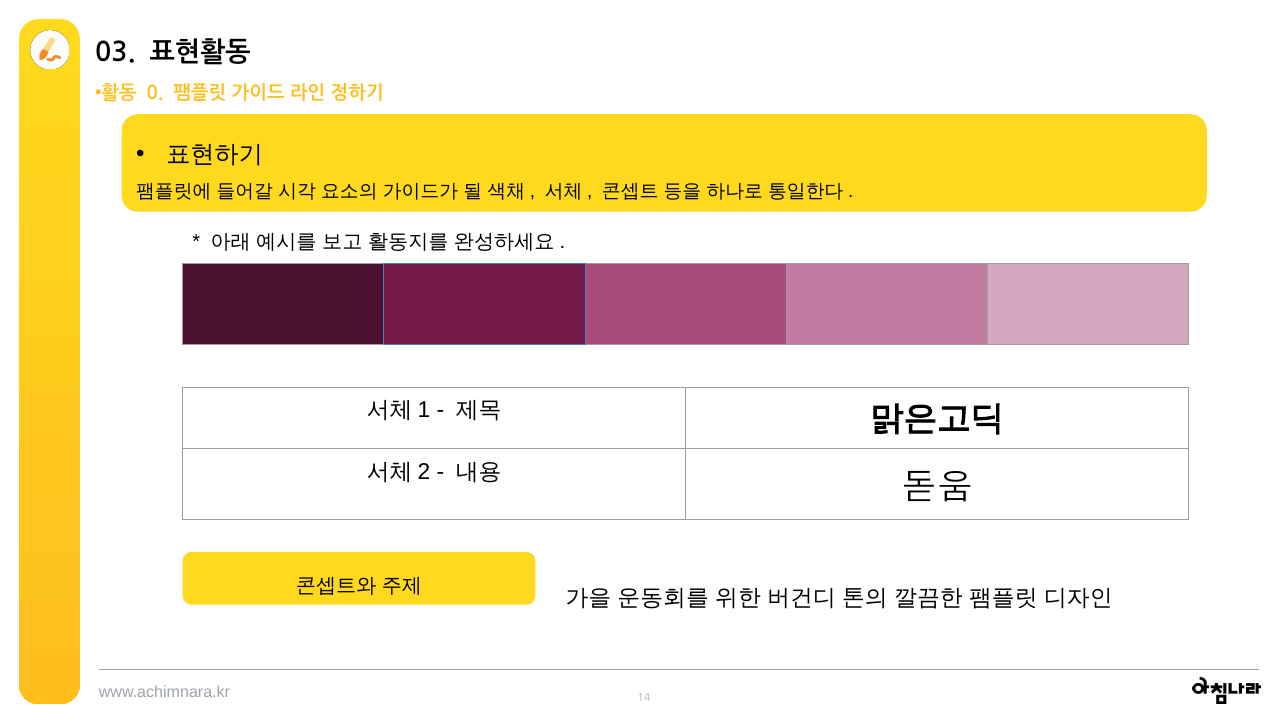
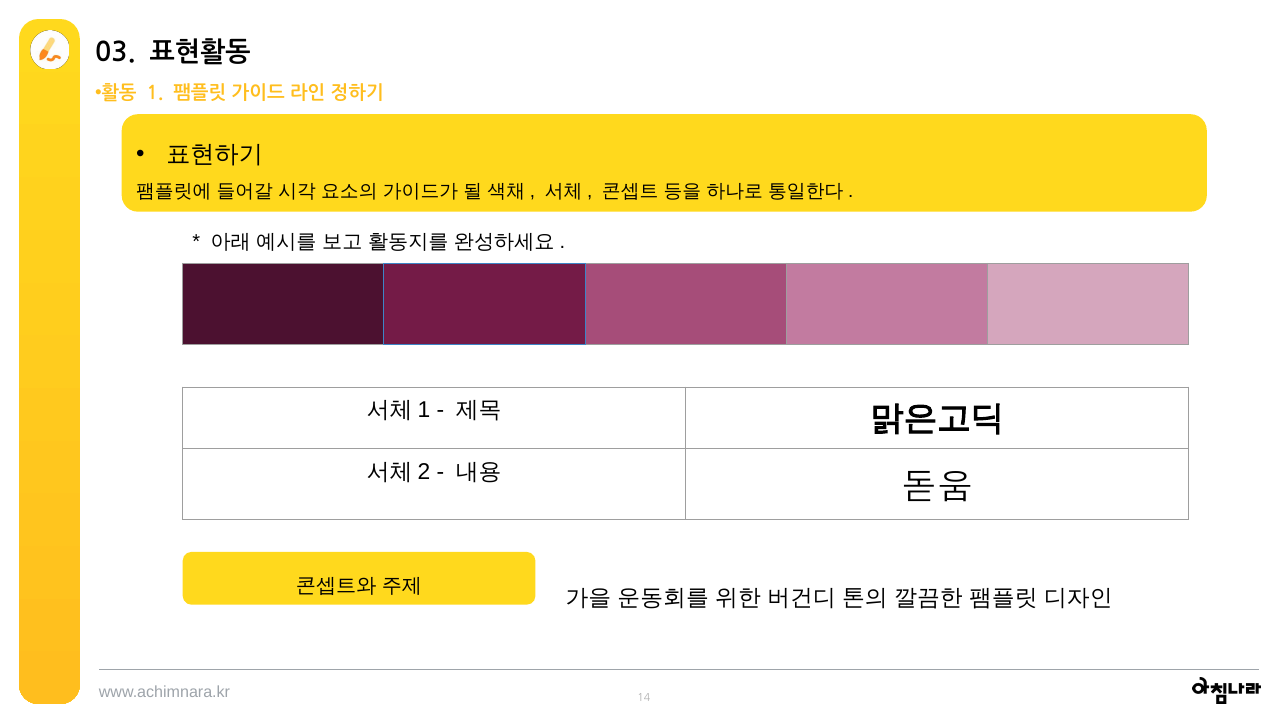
0: 0 -> 1 (155, 93)
